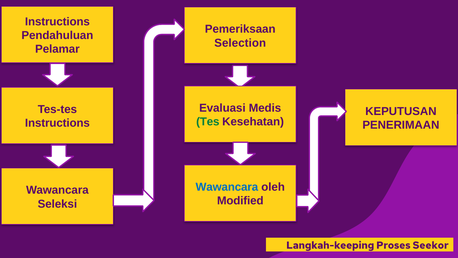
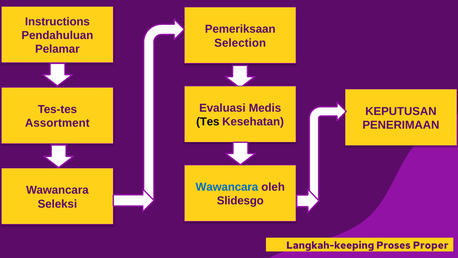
Tes colour: green -> black (208, 122)
Instructions: Instructions -> Assortment (57, 123)
Modified: Modified -> Slidesgo (240, 201)
Seekor: Seekor -> Proper (431, 245)
